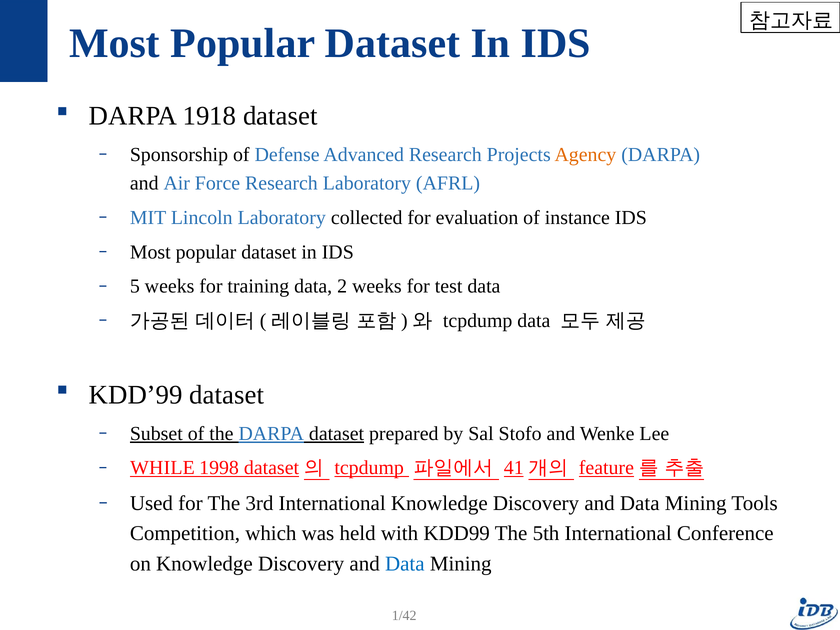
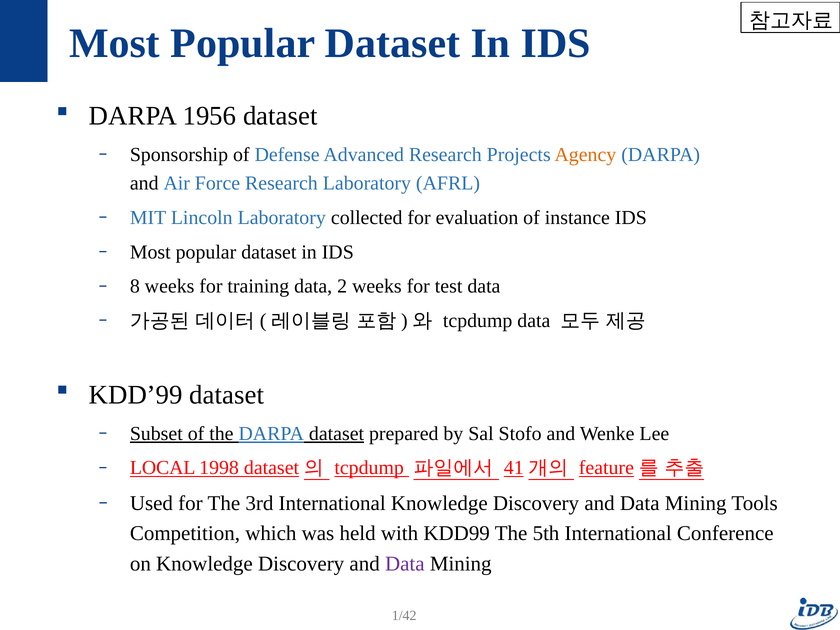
1918: 1918 -> 1956 (209, 116)
5: 5 -> 8 (135, 286)
WHILE: WHILE -> LOCAL (163, 468)
Data colour: blue -> purple (405, 564)
